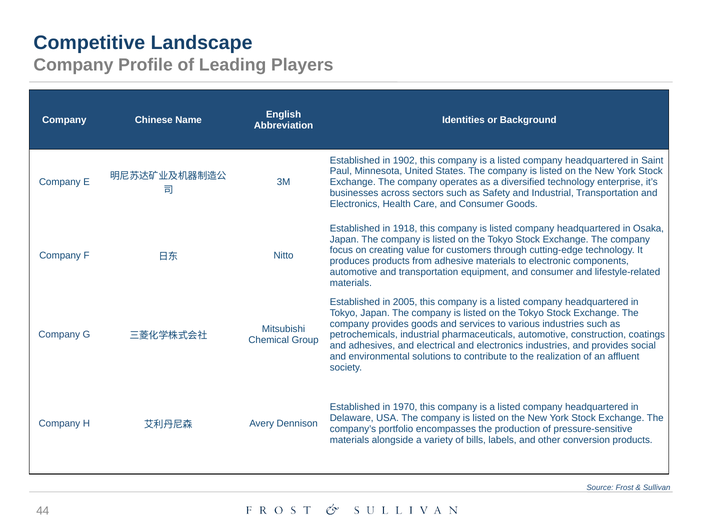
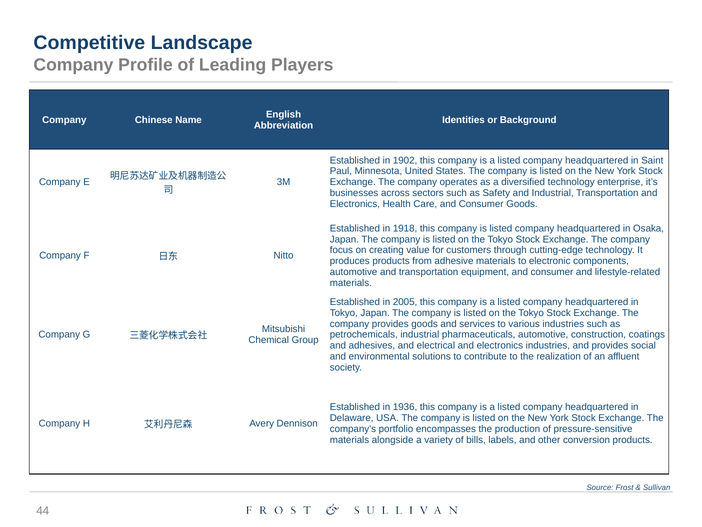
1970: 1970 -> 1936 (405, 407)
